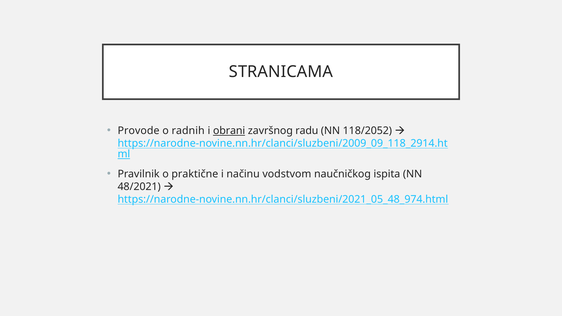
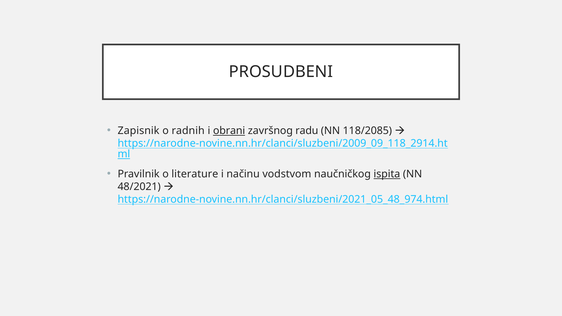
STRANICAMA: STRANICAMA -> PROSUDBENI (281, 72)
Provode: Provode -> Zapisnik (139, 131)
118/2052: 118/2052 -> 118/2085 (367, 131)
praktične: praktične -> literature (195, 174)
ispita underline: none -> present (387, 174)
